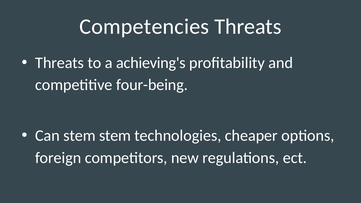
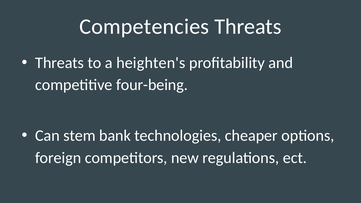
achieving's: achieving's -> heighten's (151, 63)
stem stem: stem -> bank (115, 136)
